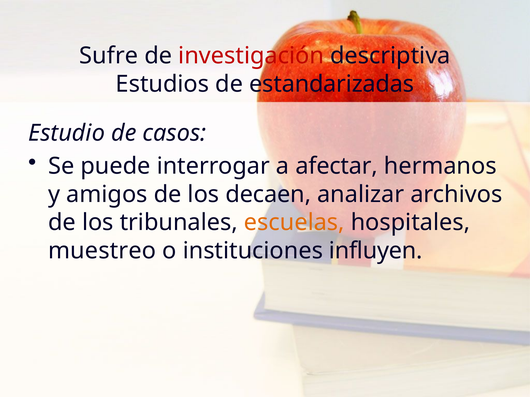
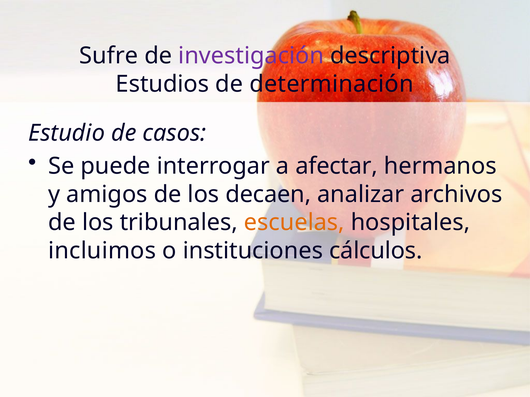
investigación colour: red -> purple (251, 56)
estandarizadas: estandarizadas -> determinación (331, 84)
muestreo: muestreo -> incluimos (102, 251)
influyen: influyen -> cálculos (376, 251)
